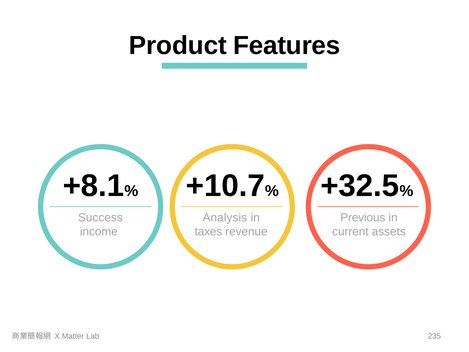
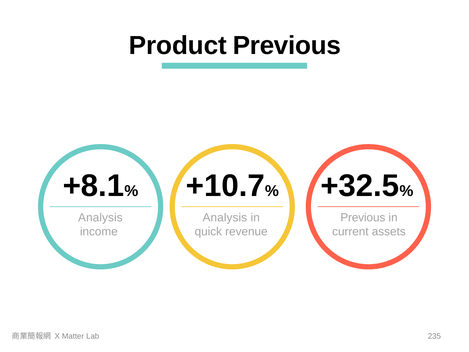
Product Features: Features -> Previous (287, 46)
Success: Success -> Analysis (100, 217)
taxes: taxes -> quick (208, 231)
